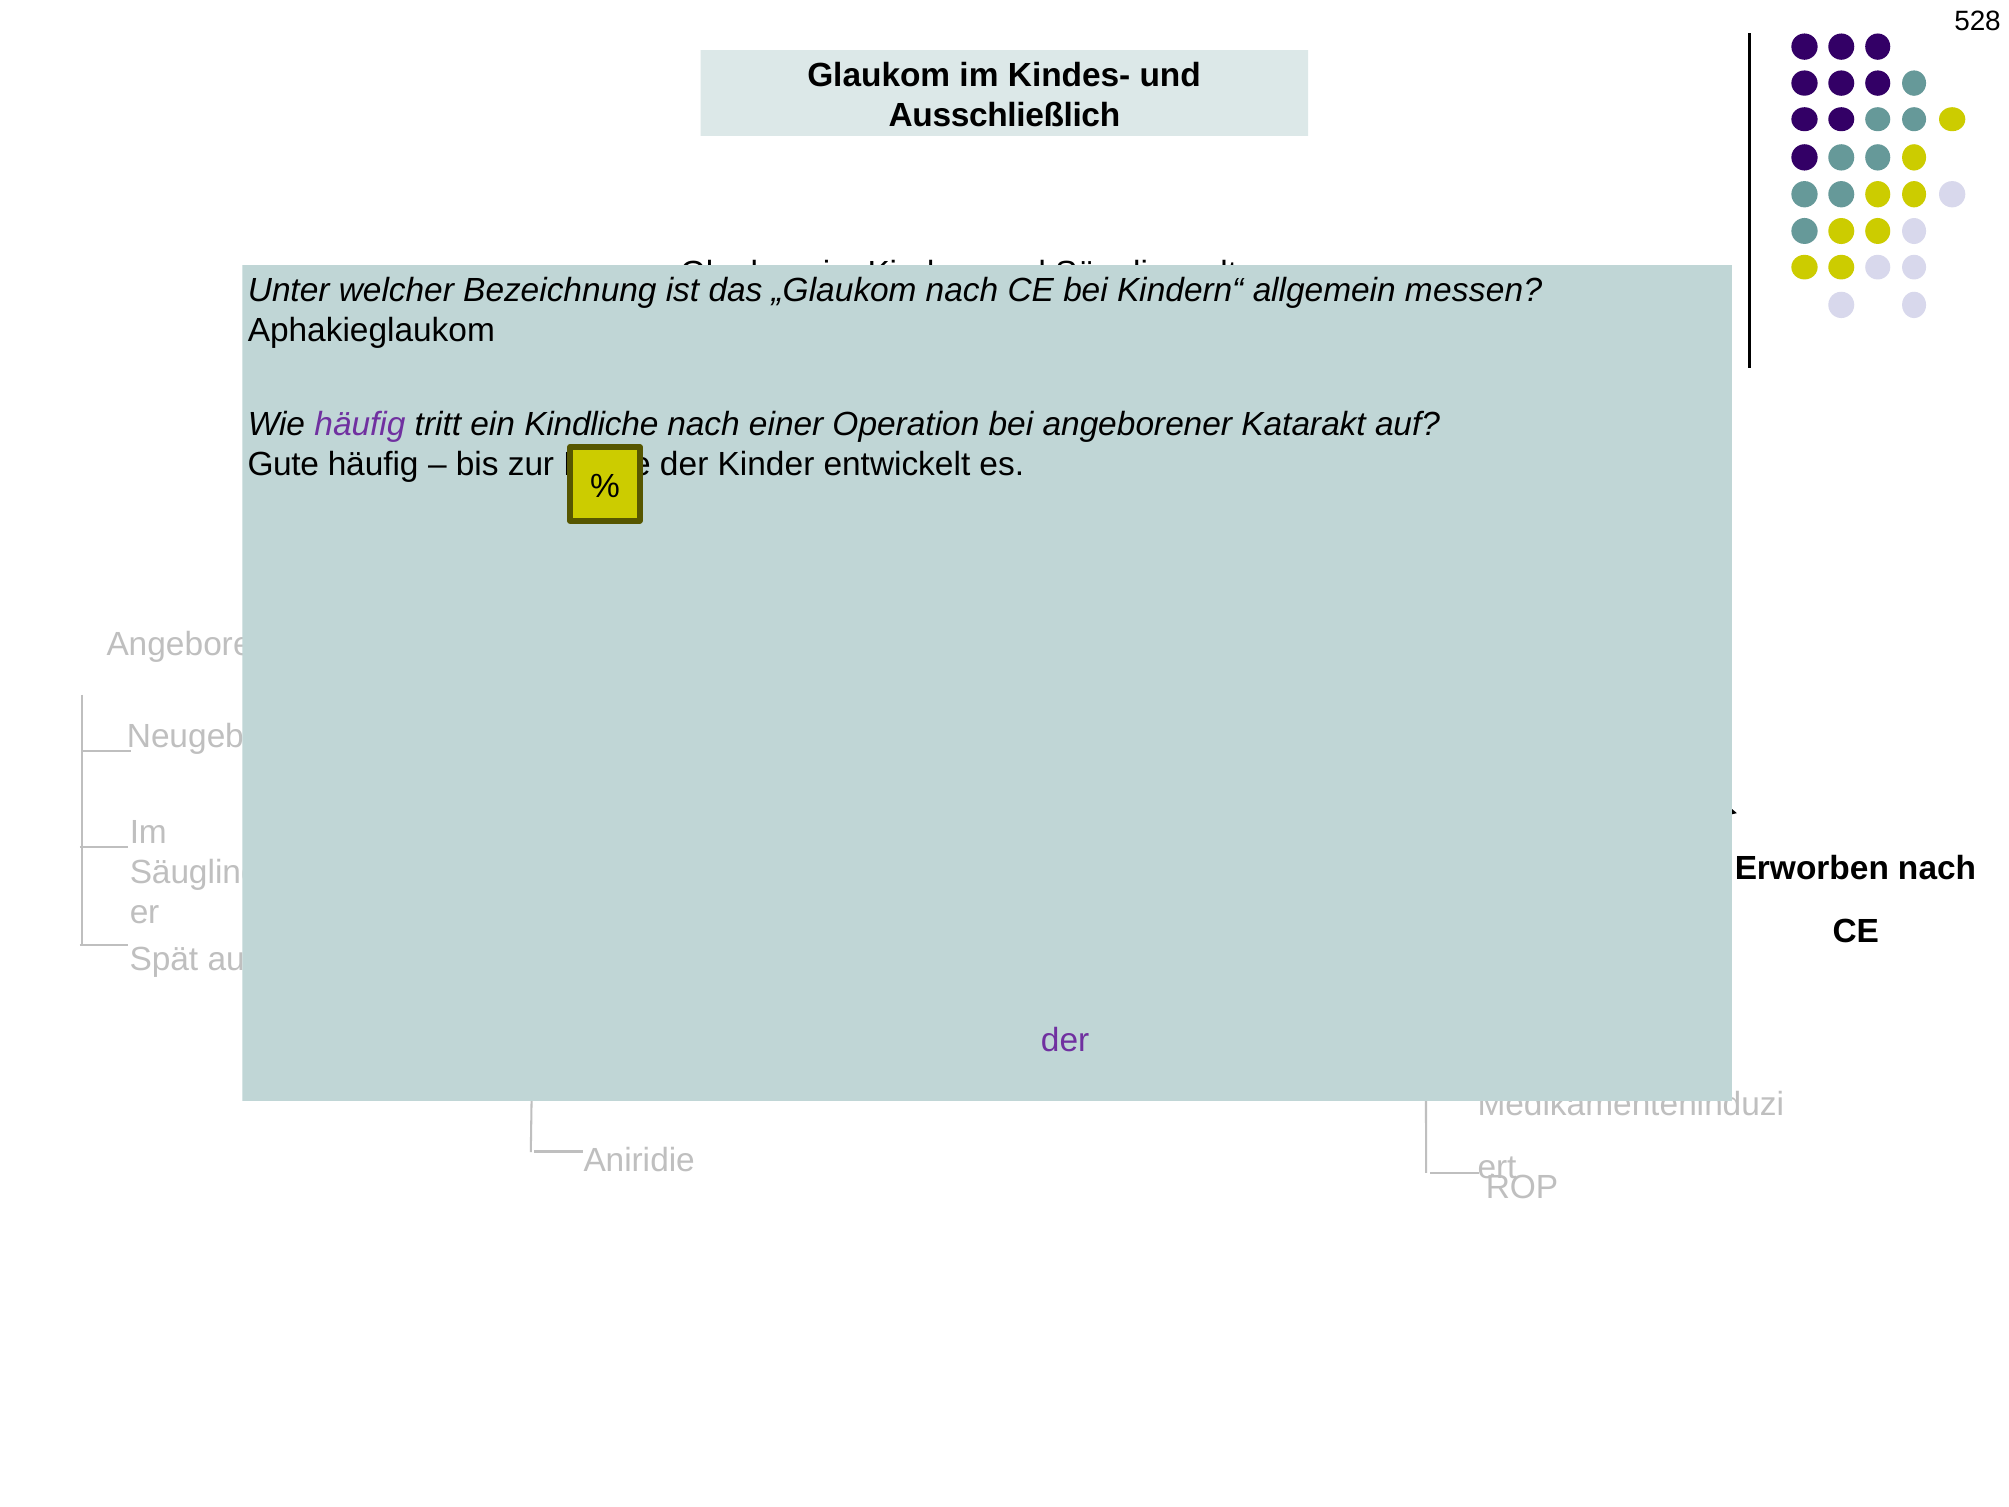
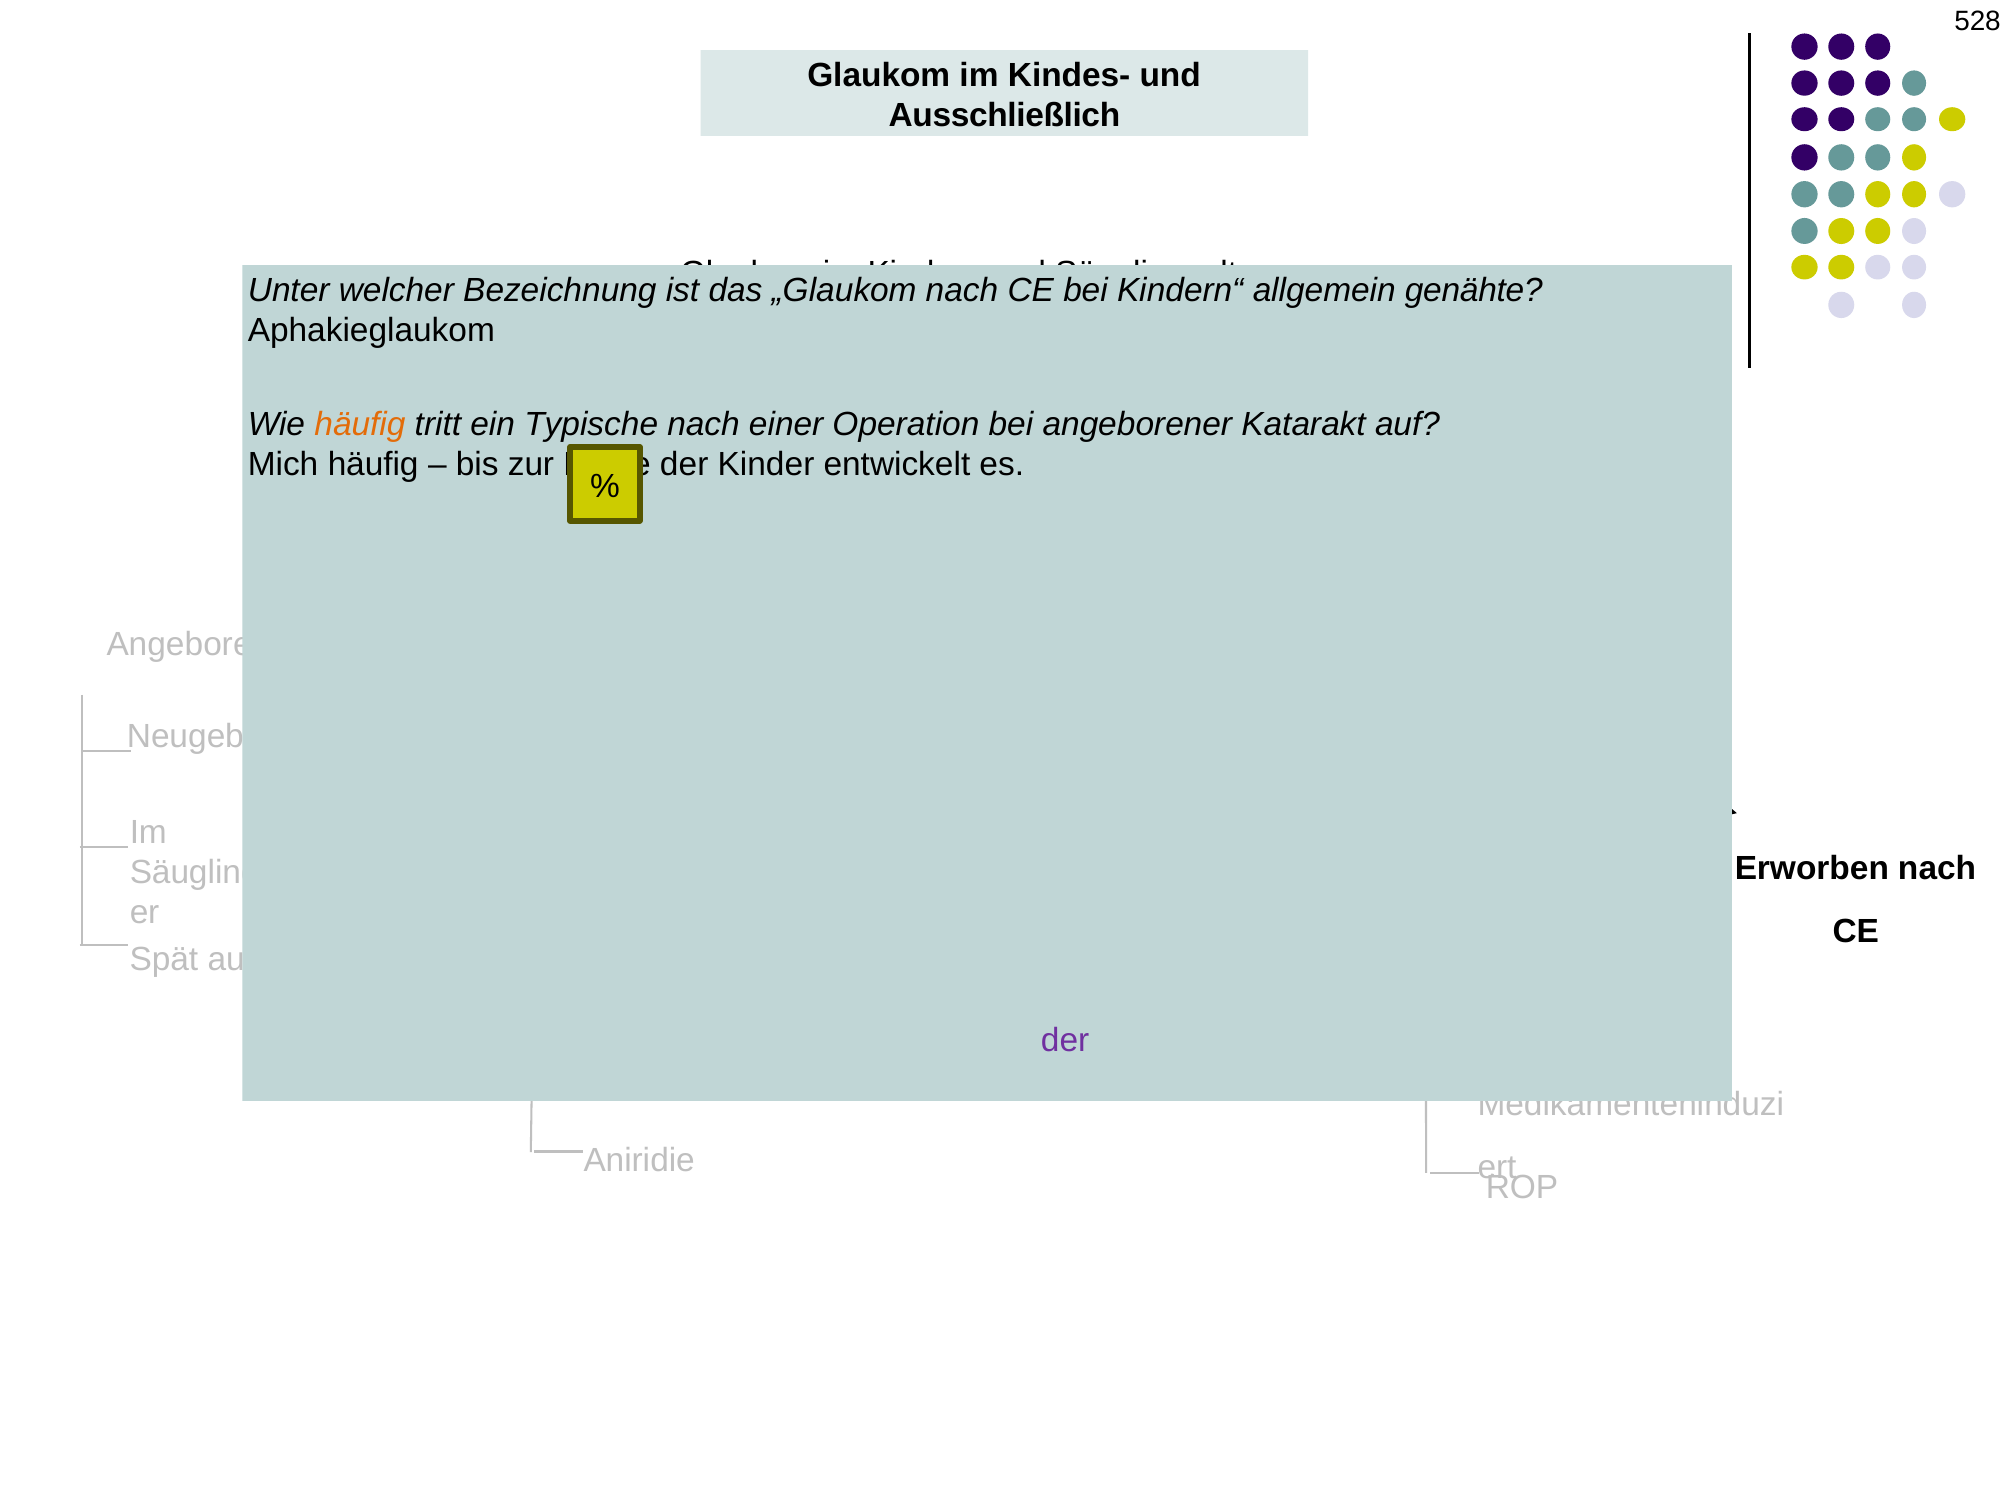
messen: messen -> genähte (1474, 290)
häufig colour: purple -> orange (360, 424)
Kindliche: Kindliche -> Typische (591, 424)
Gute: Gute -> Mich (283, 464)
